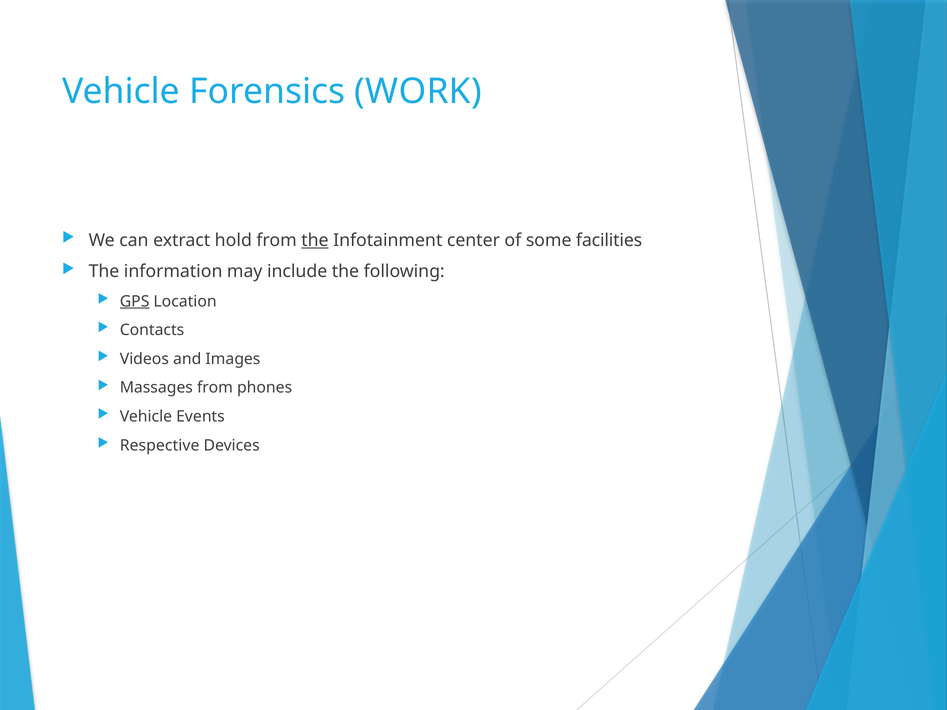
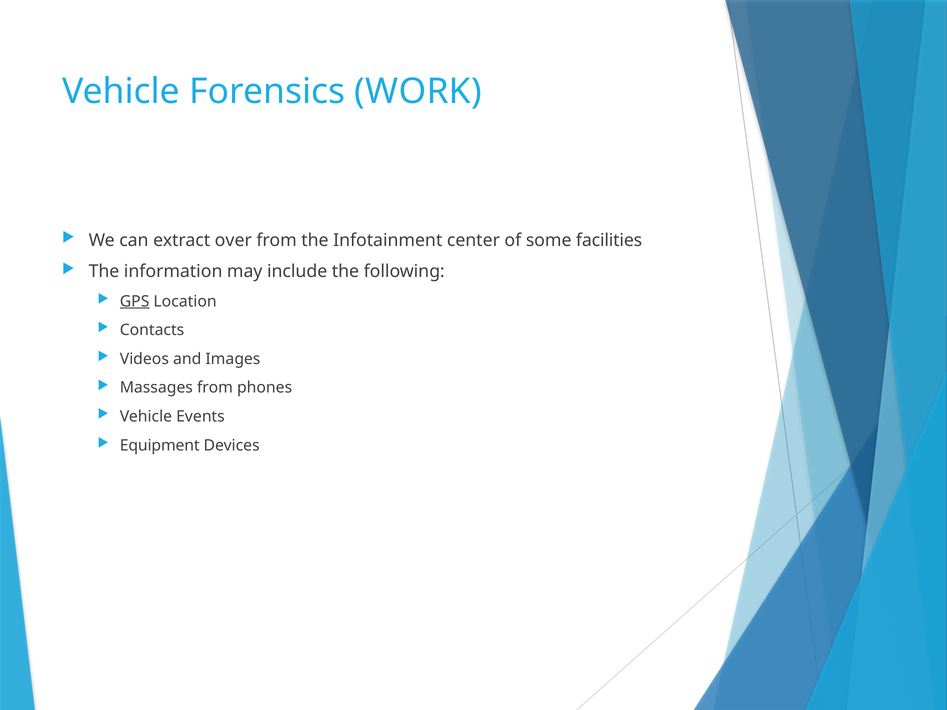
hold: hold -> over (233, 240)
the underline: present -> none (315, 240)
Respective: Respective -> Equipment (160, 446)
